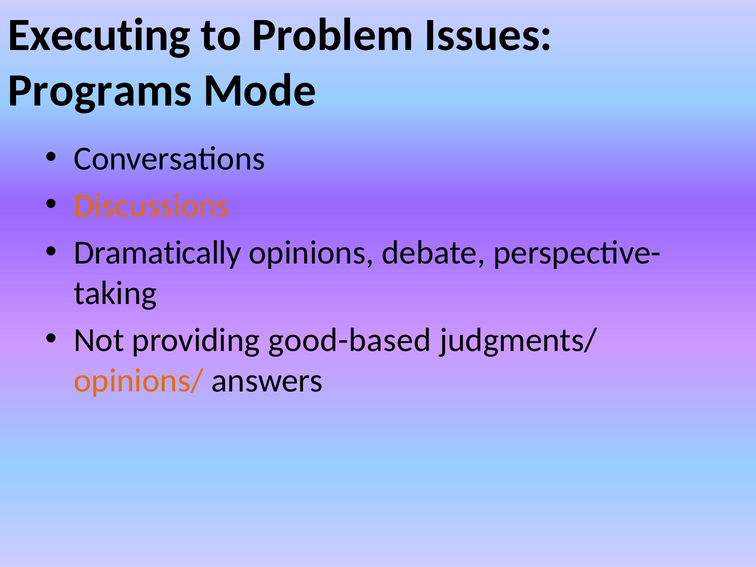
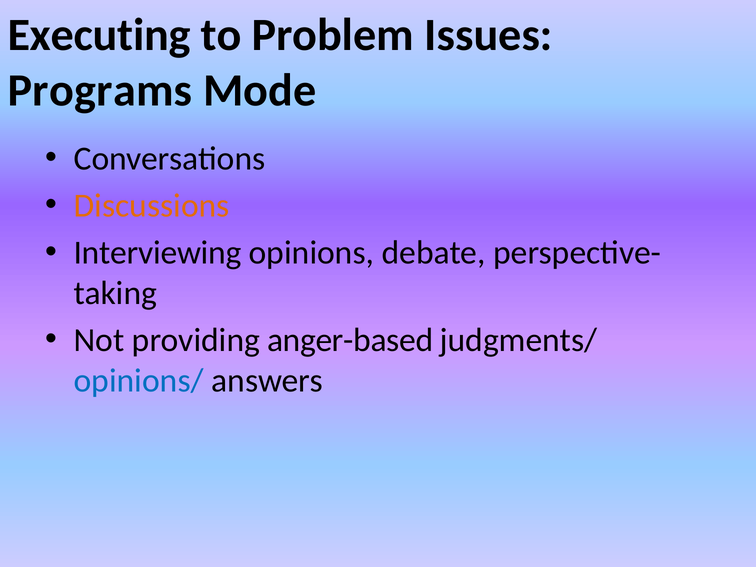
Dramatically: Dramatically -> Interviewing (158, 253)
good-based: good-based -> anger-based (350, 340)
opinions/ colour: orange -> blue (139, 380)
